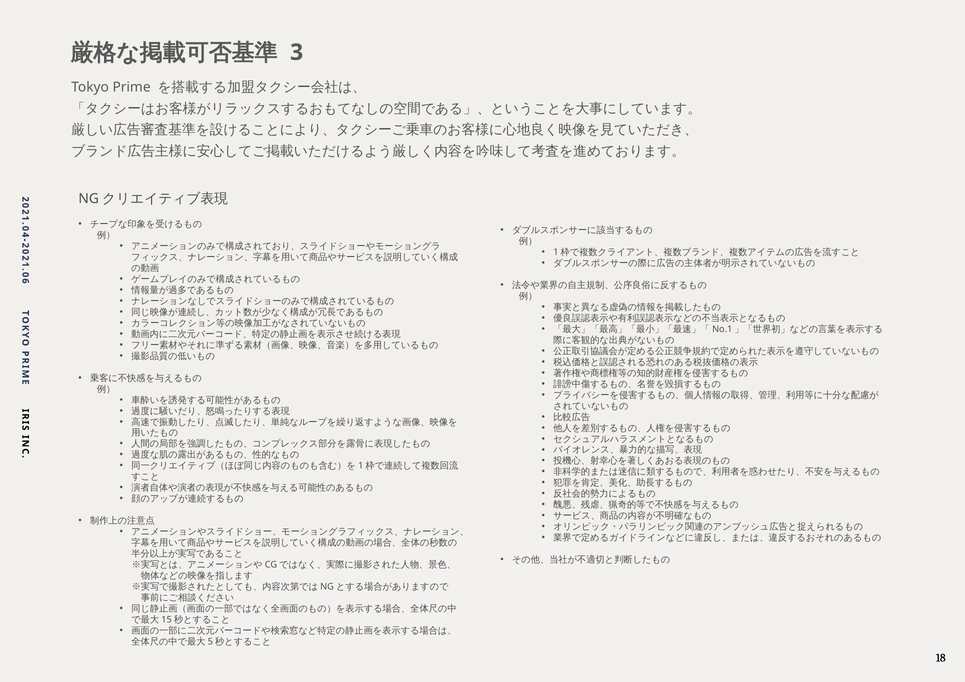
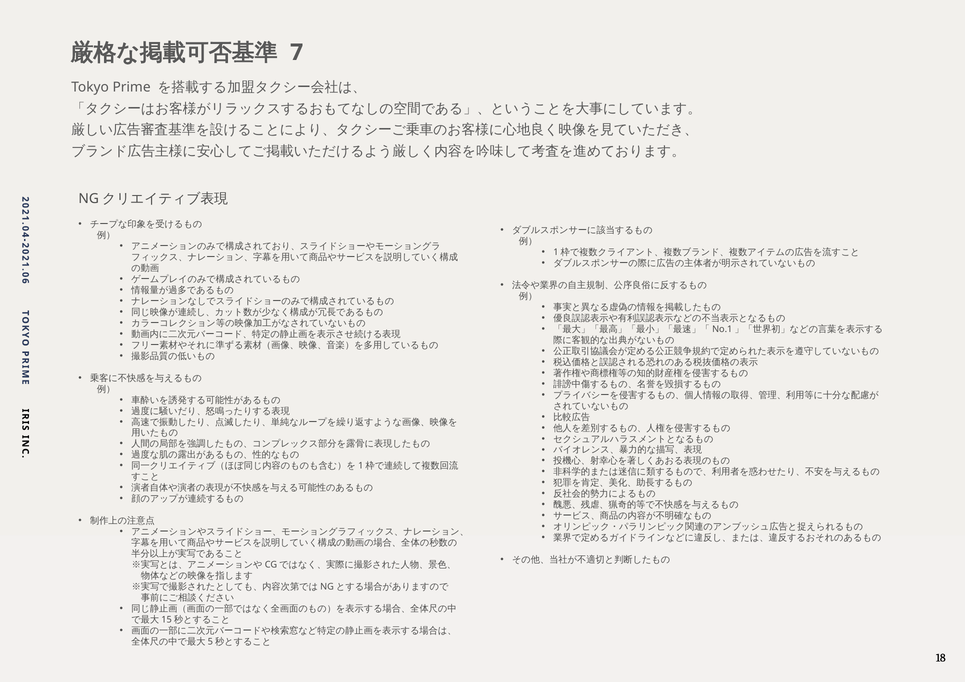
3: 3 -> 7 (297, 52)
